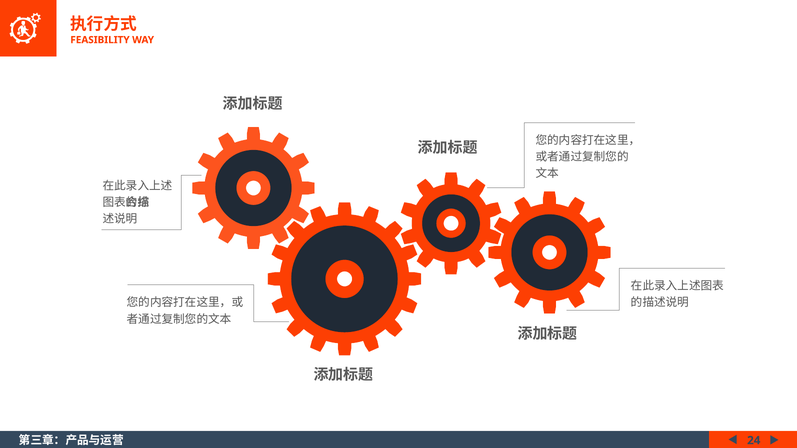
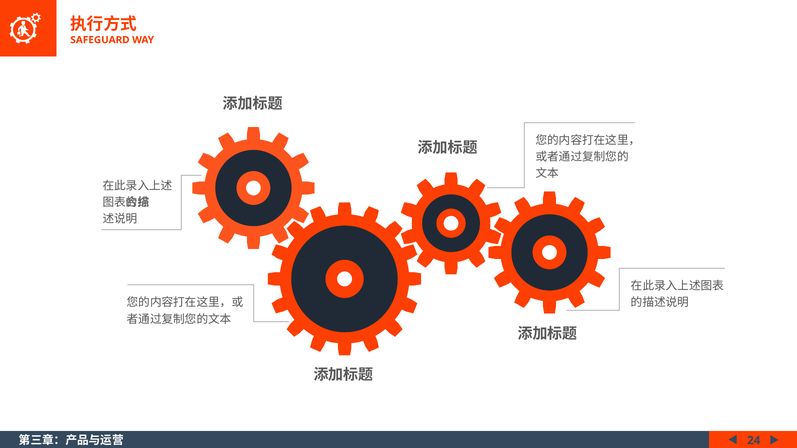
FEASIBILITY: FEASIBILITY -> SAFEGUARD (100, 40)
